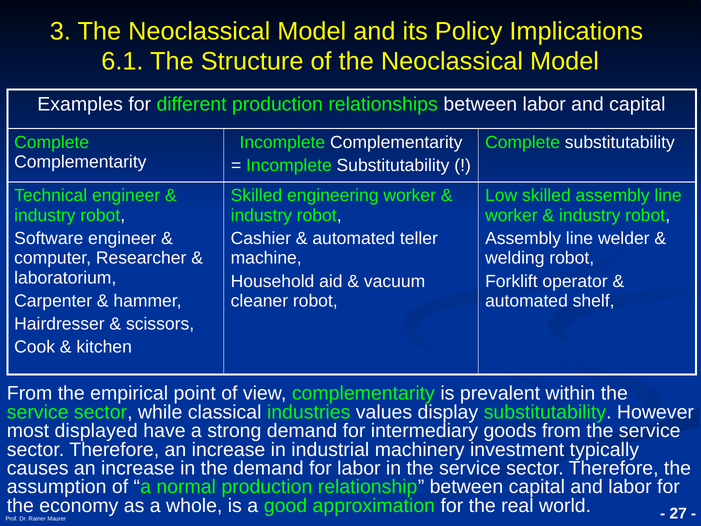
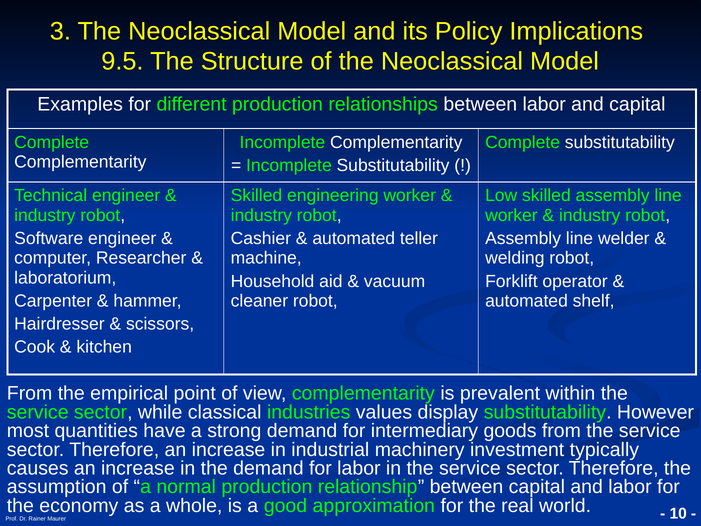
6.1: 6.1 -> 9.5 (122, 62)
displayed: displayed -> quantities (96, 431)
27: 27 -> 10 (678, 514)
